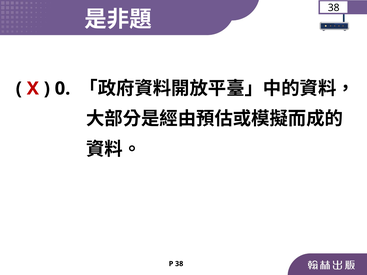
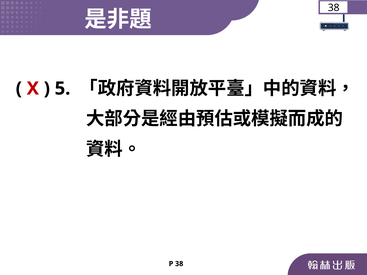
0: 0 -> 5 (63, 89)
